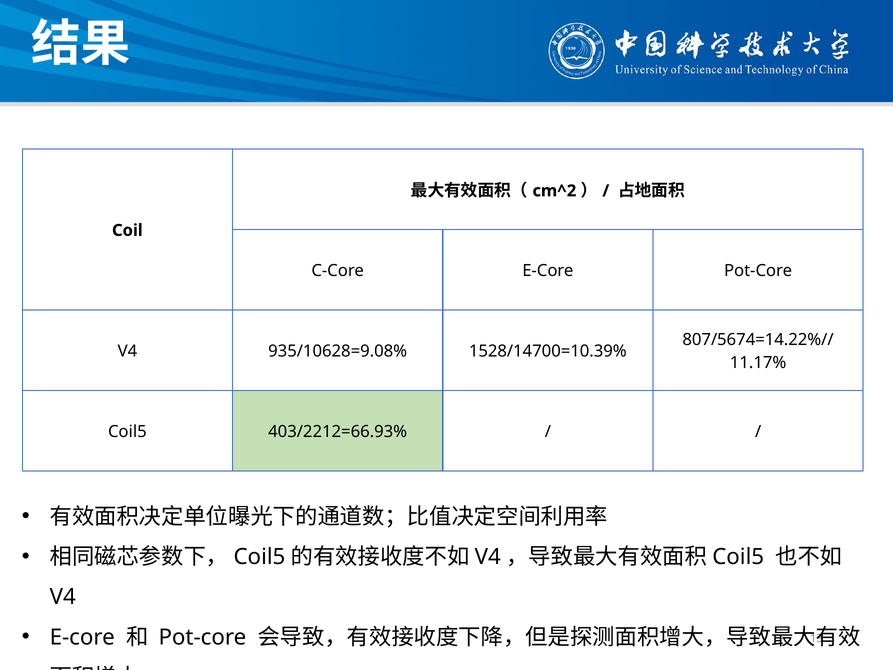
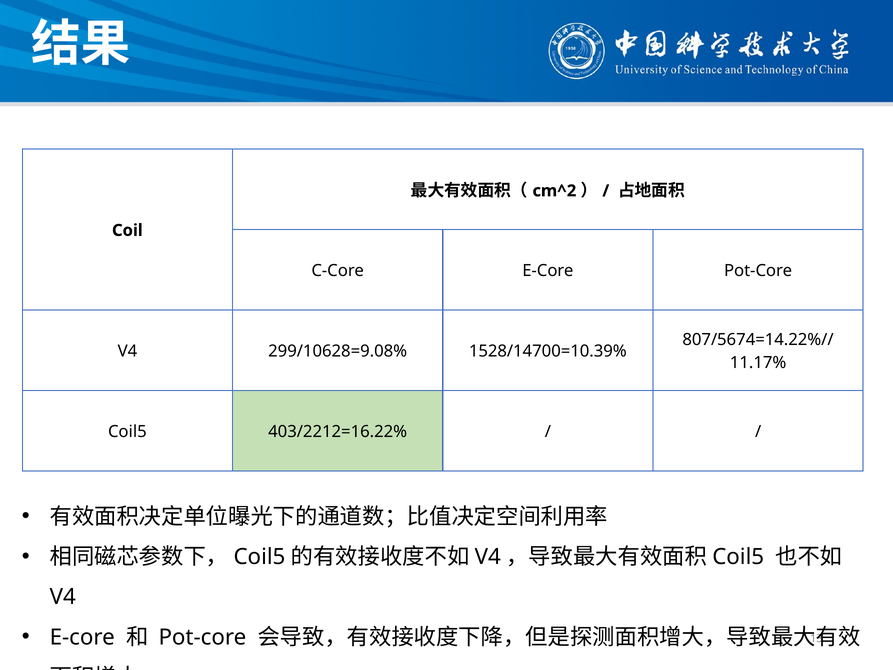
935/10628=9.08%: 935/10628=9.08% -> 299/10628=9.08% (338, 351)
403/2212=66.93%: 403/2212=66.93% -> 403/2212=16.22% (338, 432)
